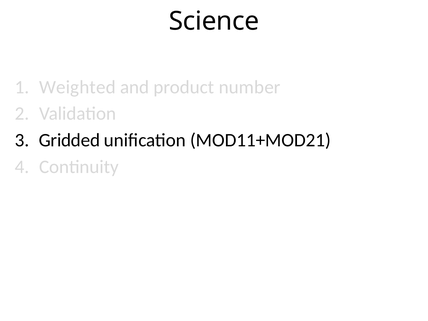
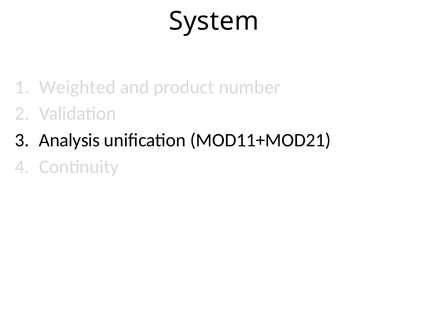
Science: Science -> System (214, 21)
Gridded: Gridded -> Analysis (69, 140)
